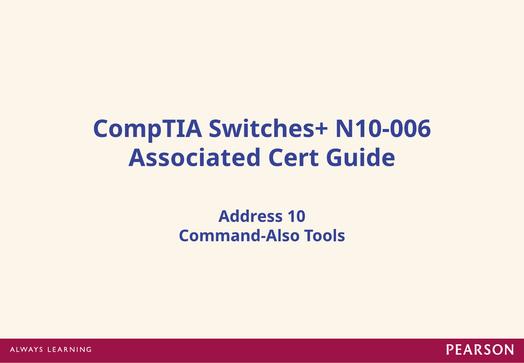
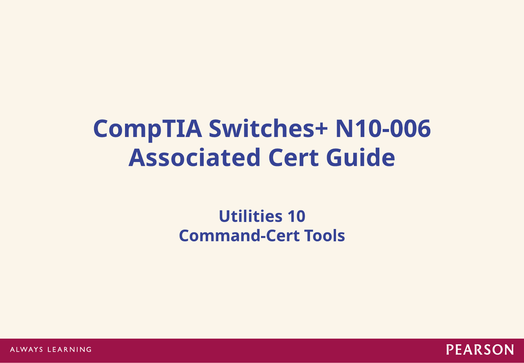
Address: Address -> Utilities (251, 216)
Command-Also: Command-Also -> Command-Cert (239, 236)
